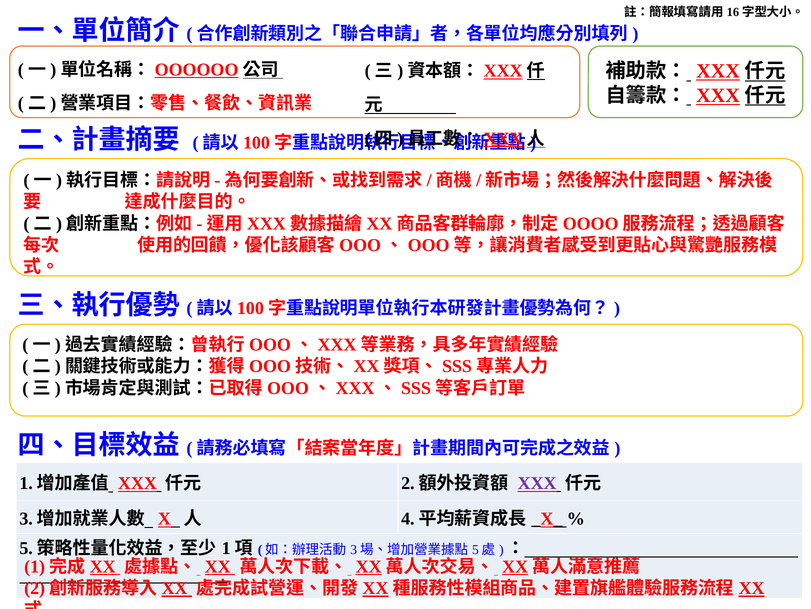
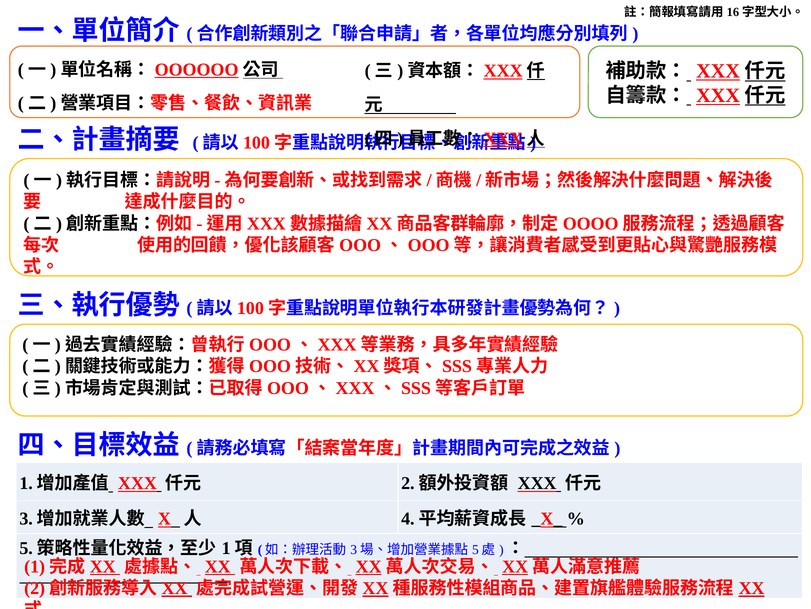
XXX colour: purple -> black (537, 483)
